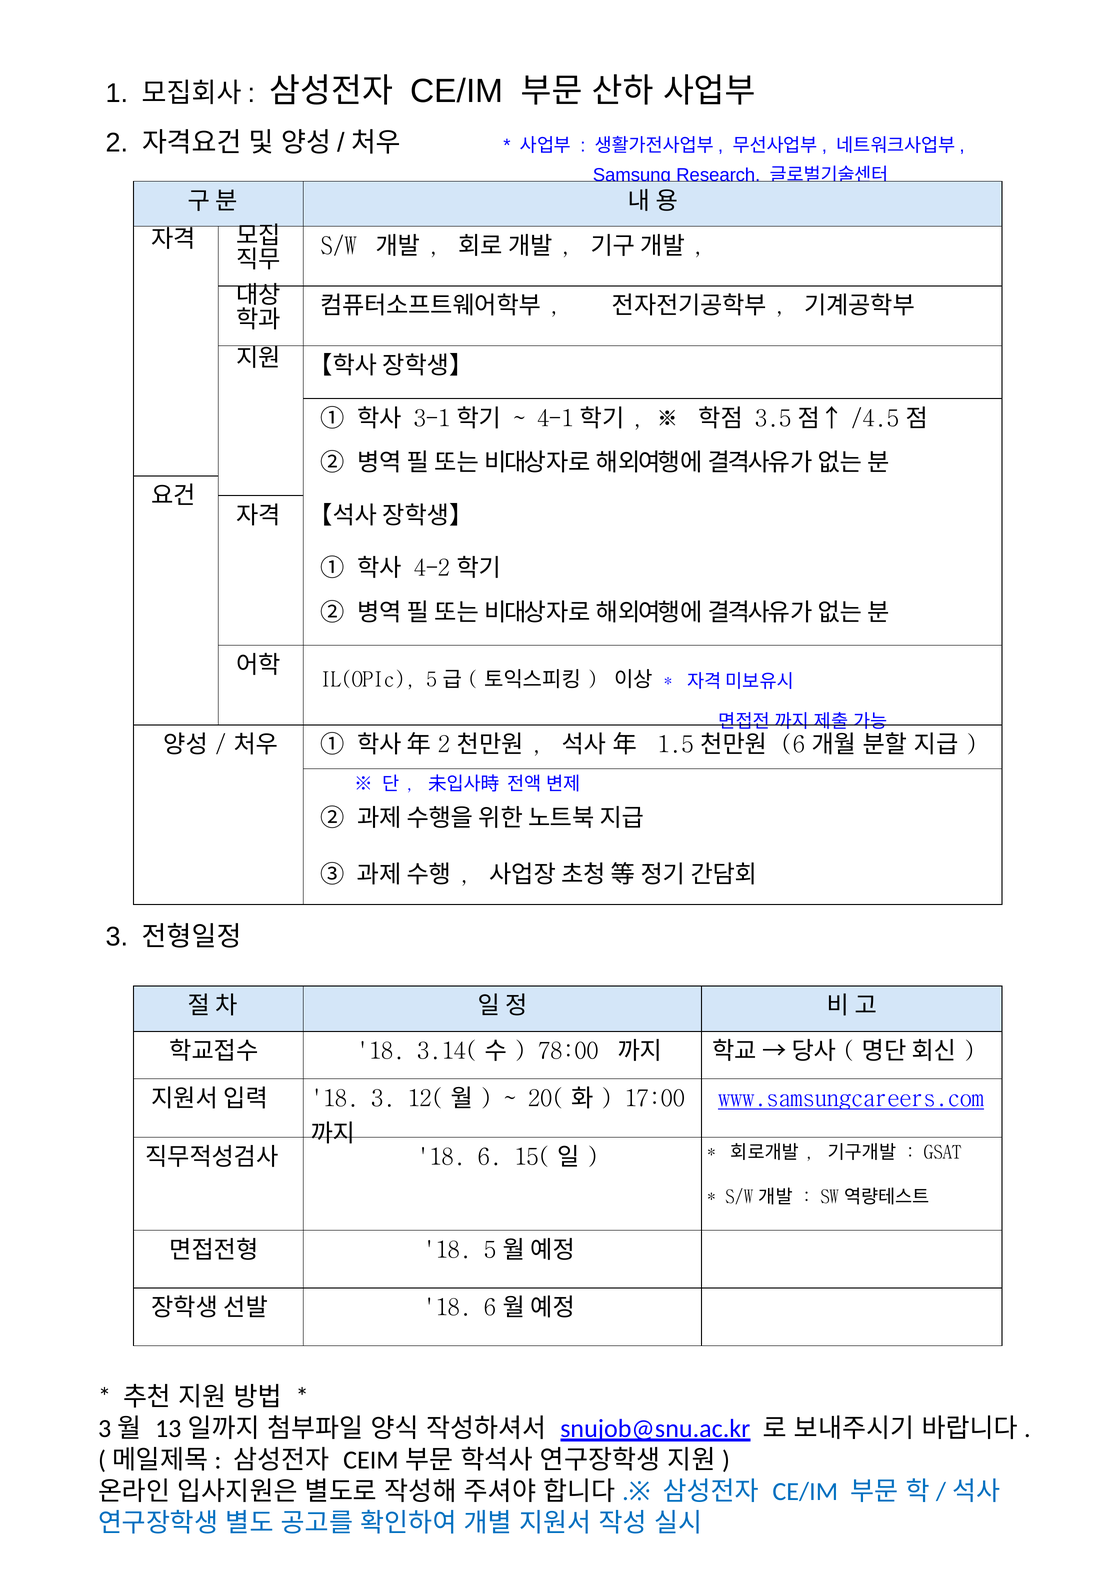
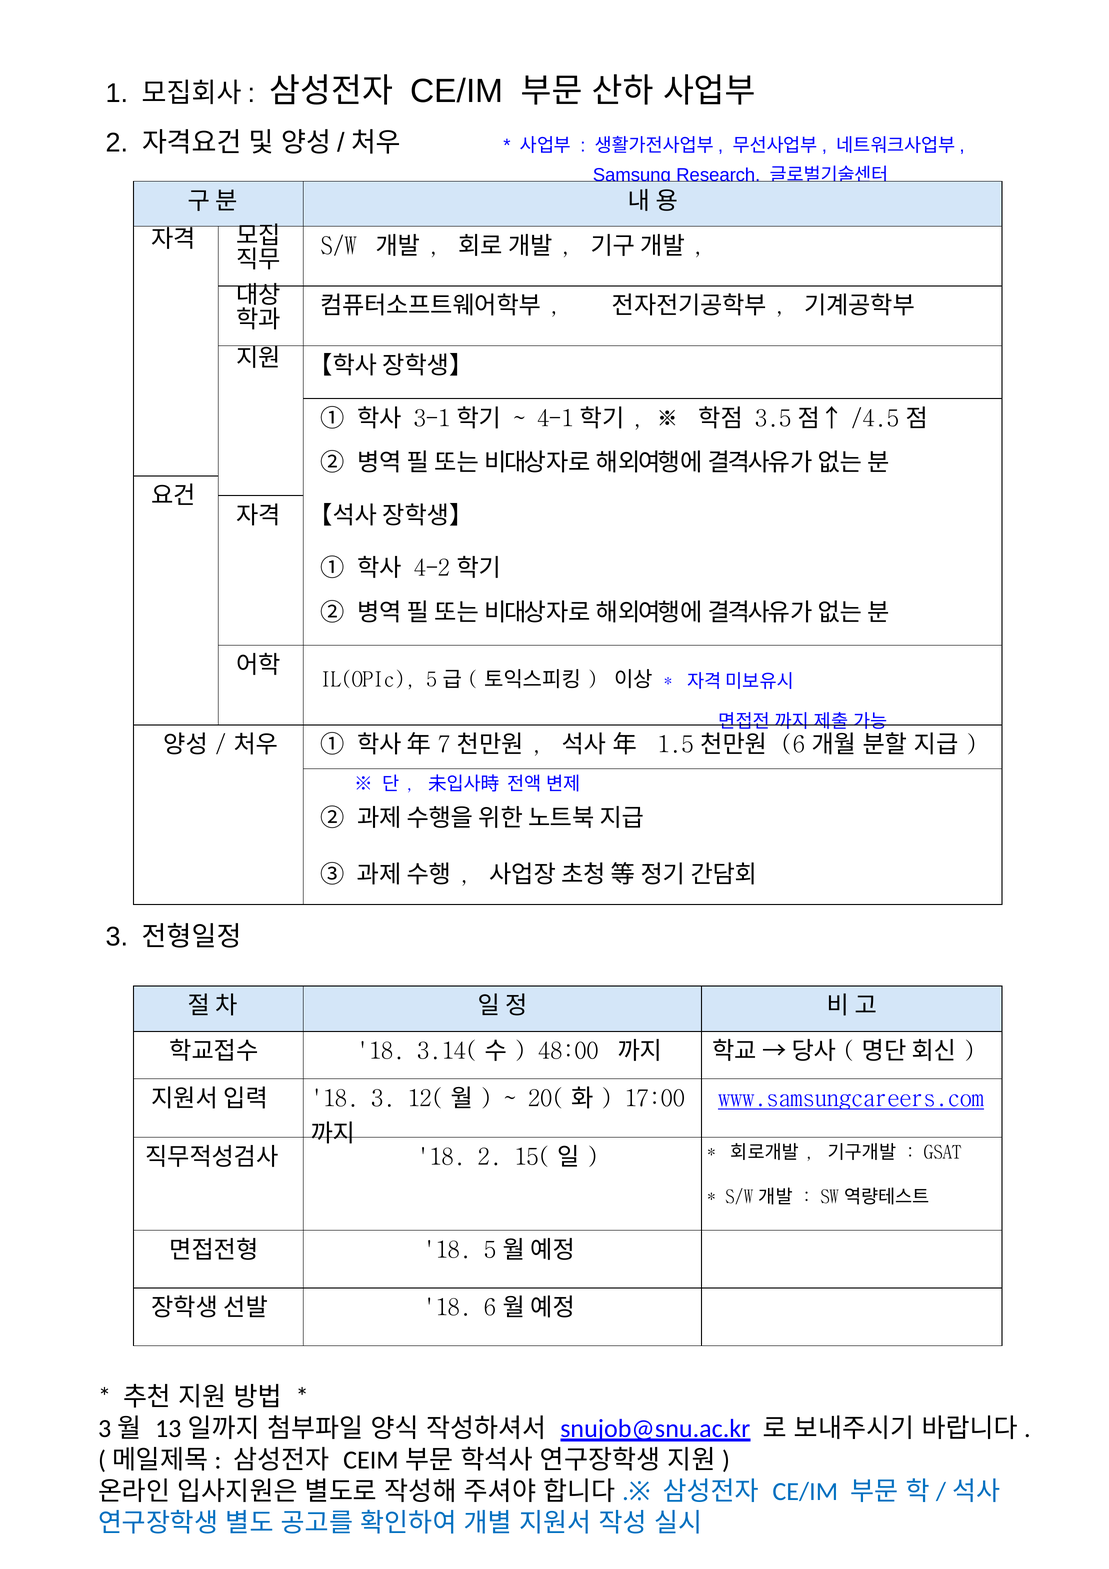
年 2: 2 -> 7 (444, 745)
78:00: 78:00 -> 48:00 (568, 1052)
6: 6 -> 2 (490, 1157)
